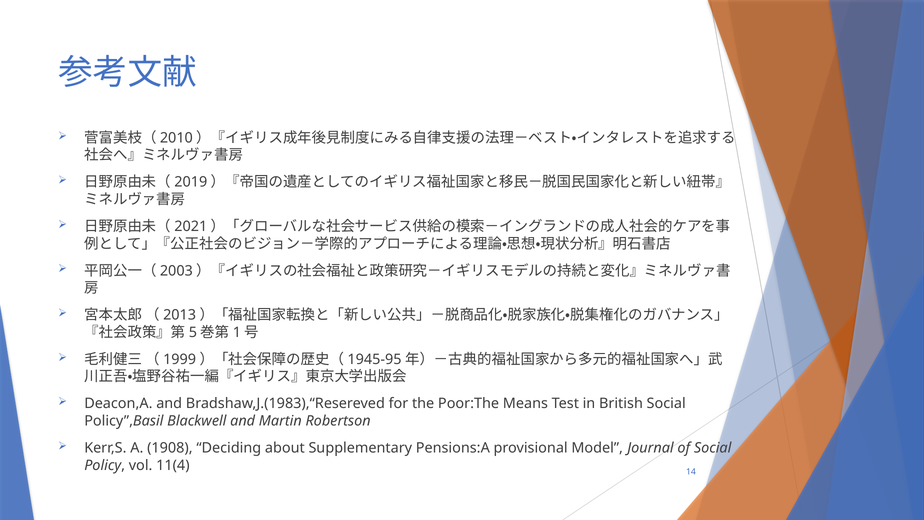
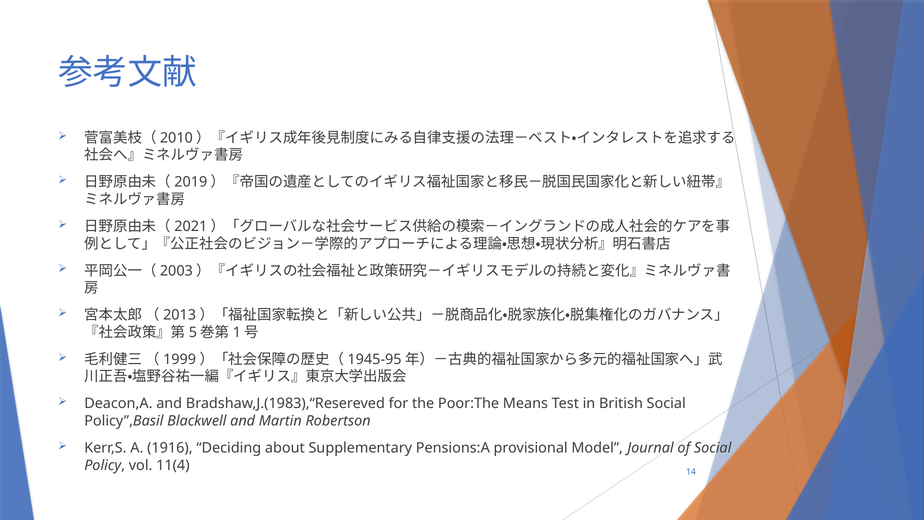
1908: 1908 -> 1916 (170, 448)
